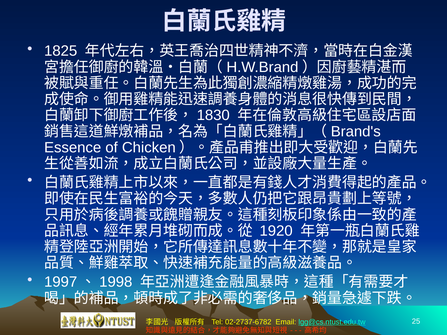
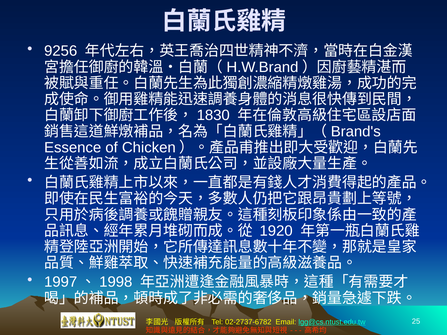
1825: 1825 -> 9256 (61, 51)
